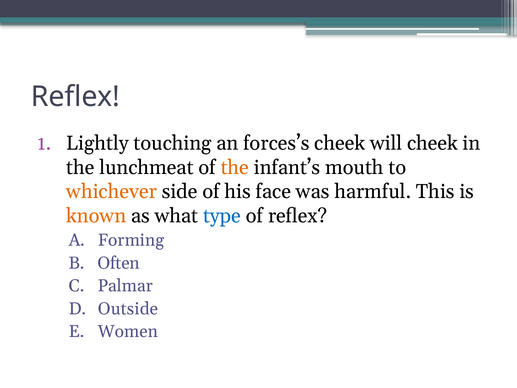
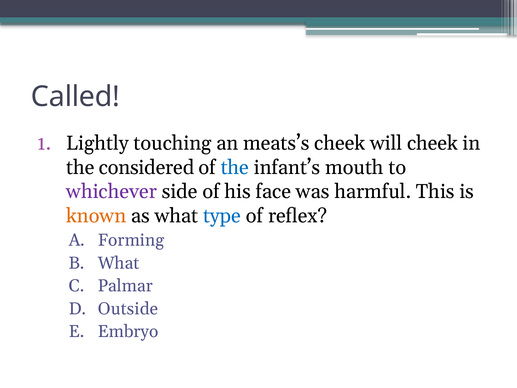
Reflex: Reflex -> Called (75, 97)
forces’s: forces’s -> meats’s (276, 143)
lunchmeat: lunchmeat -> considered (147, 167)
the colour: orange -> blue (235, 167)
whichever colour: orange -> purple (112, 191)
Often: Often -> What (119, 263)
Women: Women -> Embryo (128, 331)
